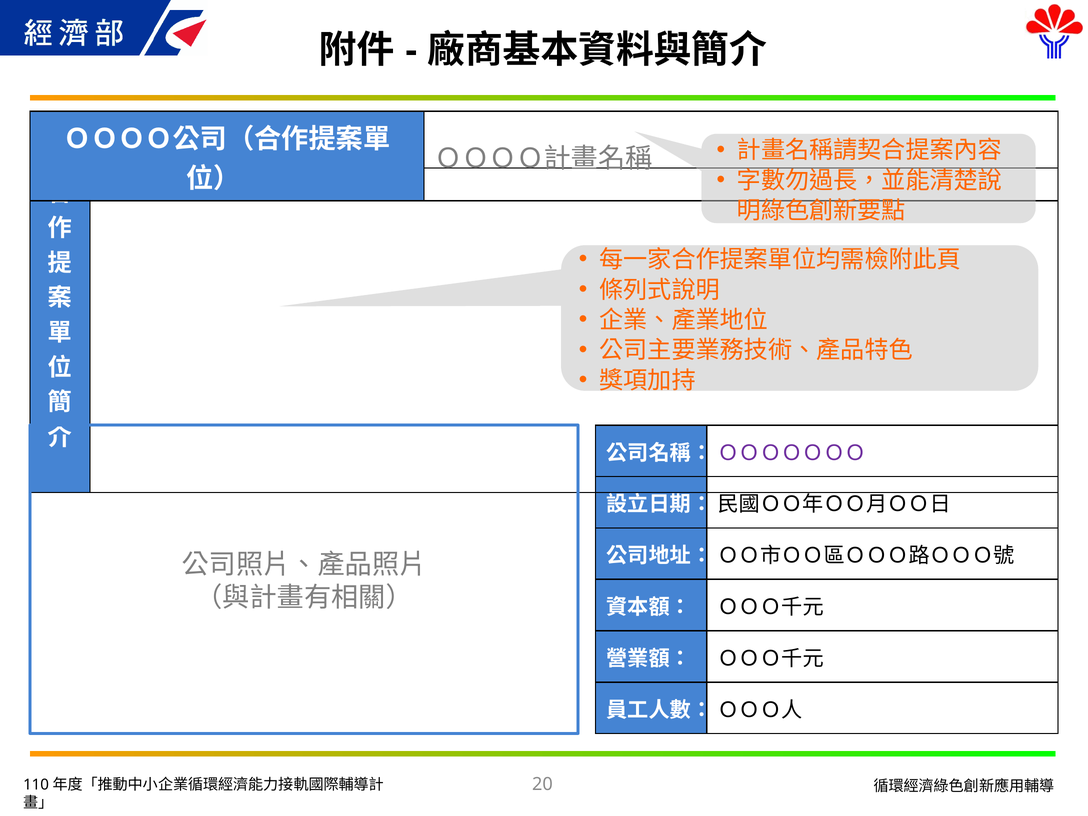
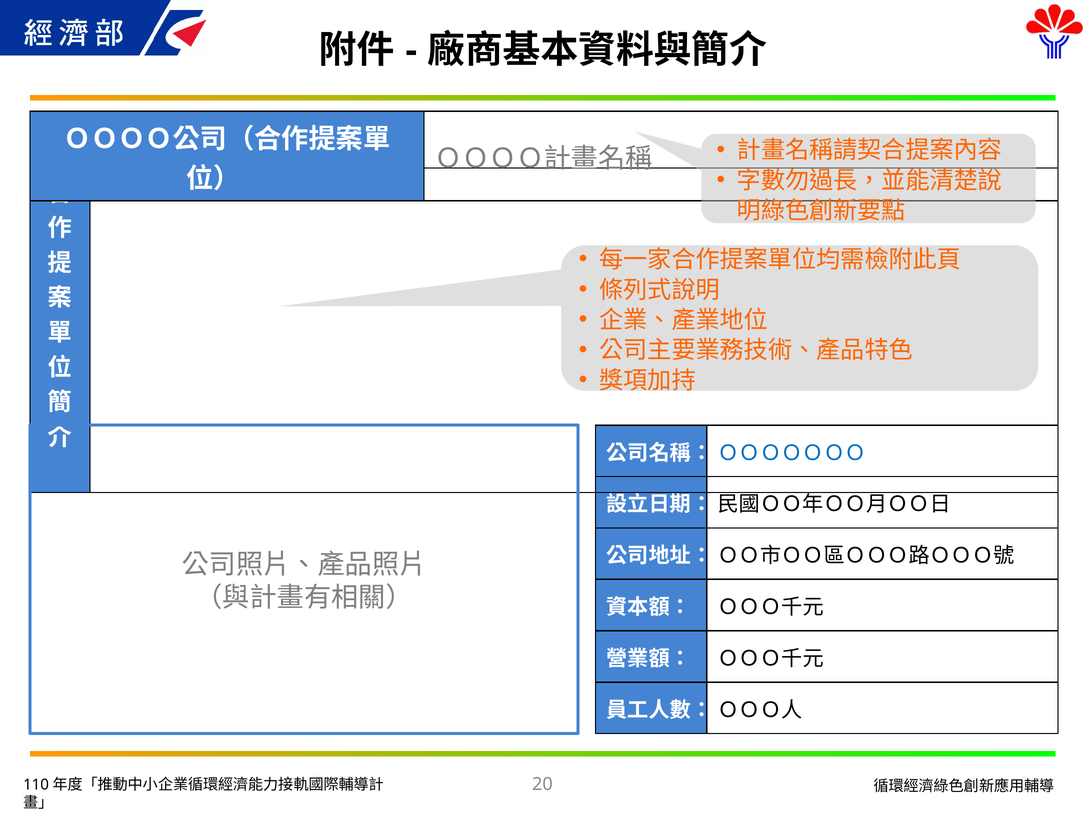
ＯＯＯＯＯＯＯ colour: purple -> blue (792, 453)
